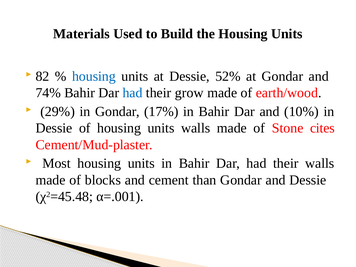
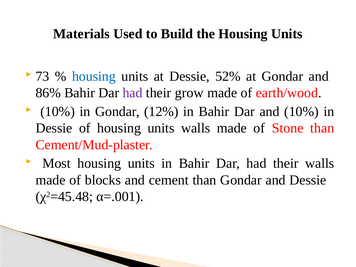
82: 82 -> 73 (42, 76)
74%: 74% -> 86% (48, 93)
had colour: blue -> purple (133, 93)
29%: 29% -> 10% (58, 112)
17%: 17% -> 12% (161, 112)
Stone cites: cites -> than (322, 128)
